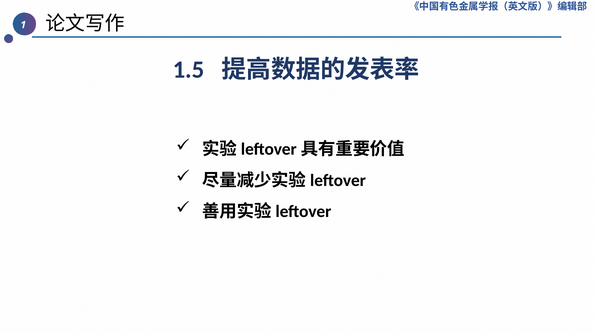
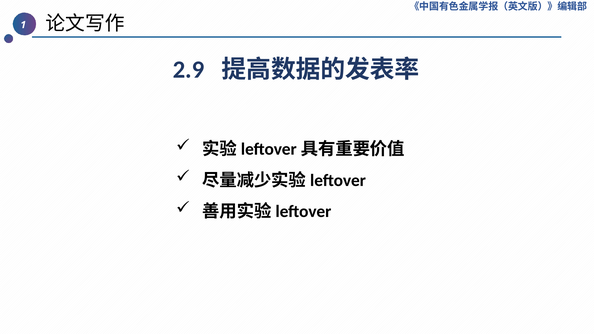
1.5: 1.5 -> 2.9 (189, 70)
